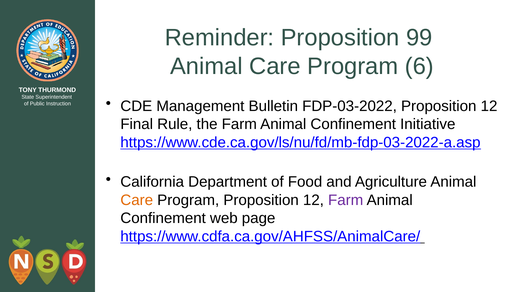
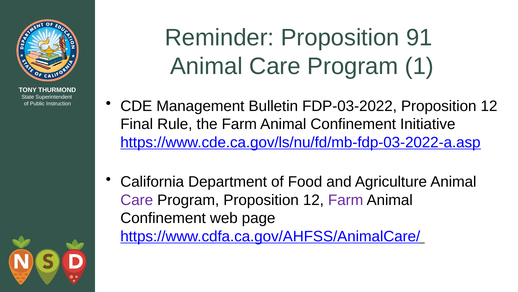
99: 99 -> 91 (419, 38)
6: 6 -> 1 (419, 66)
Care colour: orange -> purple (137, 200)
